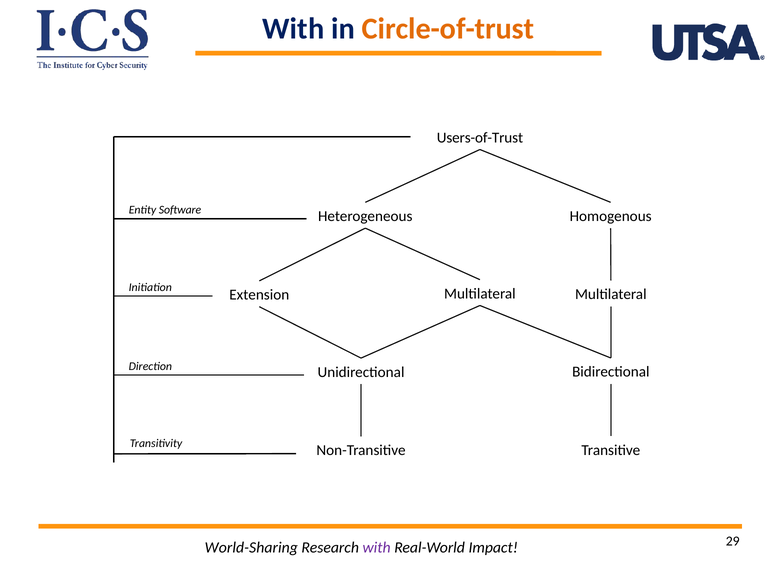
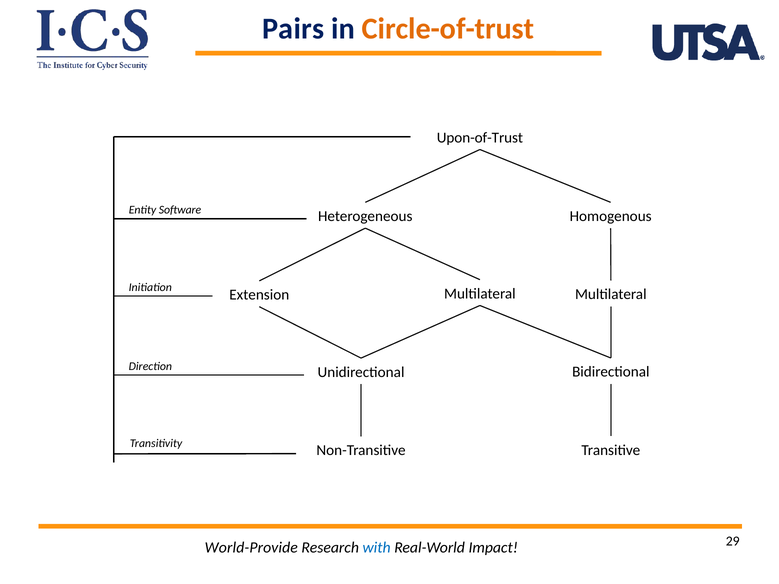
With: With -> Pairs (293, 29)
Users-of-Trust: Users-of-Trust -> Upon-of-Trust (480, 138)
World-Sharing: World-Sharing -> World-Provide (251, 548)
with colour: purple -> blue (377, 548)
